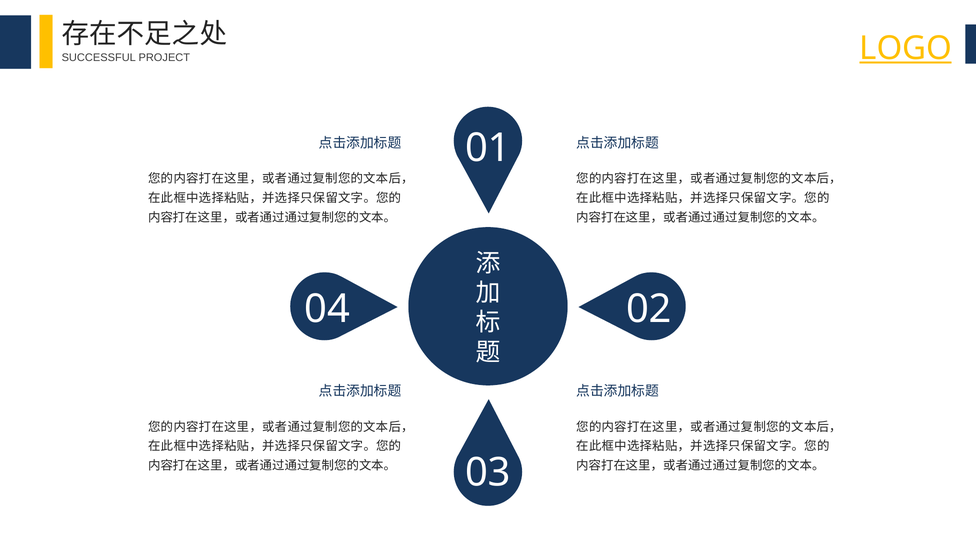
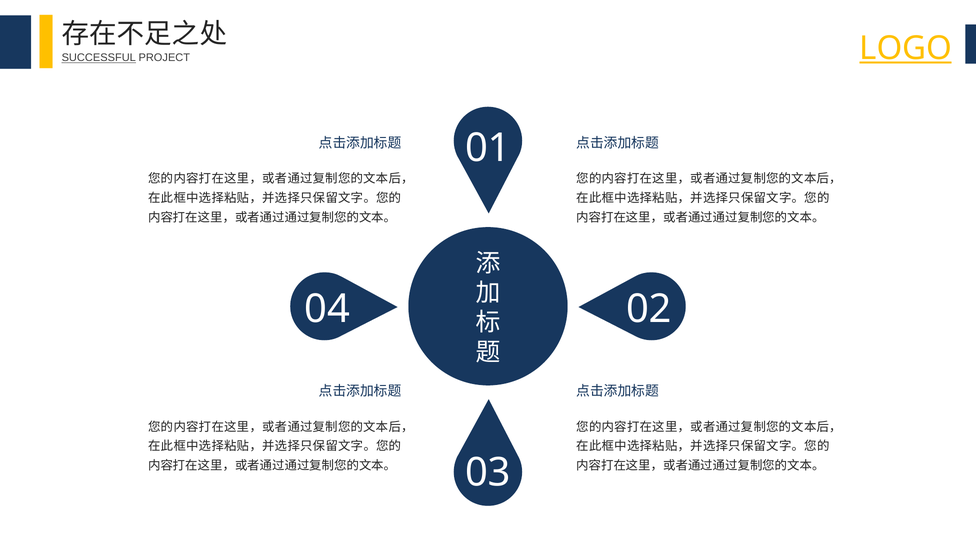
SUCCESSFUL underline: none -> present (99, 58)
